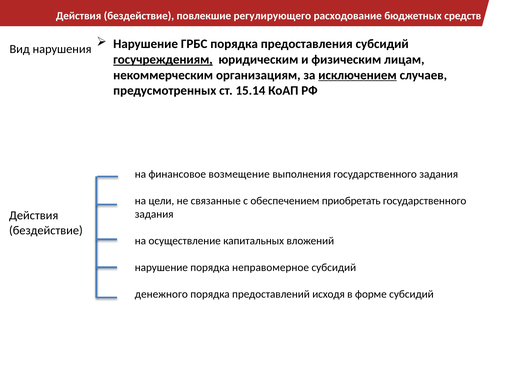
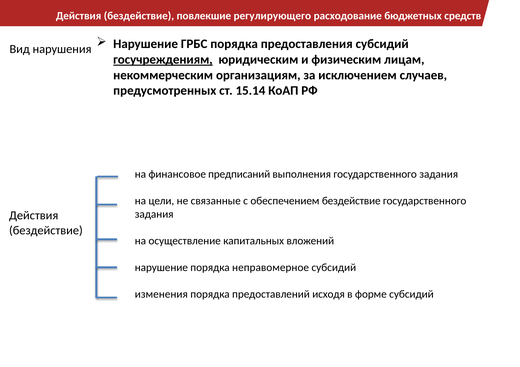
исключением underline: present -> none (358, 75)
возмещение: возмещение -> предписаний (239, 175)
обеспечением приобретать: приобретать -> бездействие (351, 201)
денежного: денежного -> изменения (161, 295)
